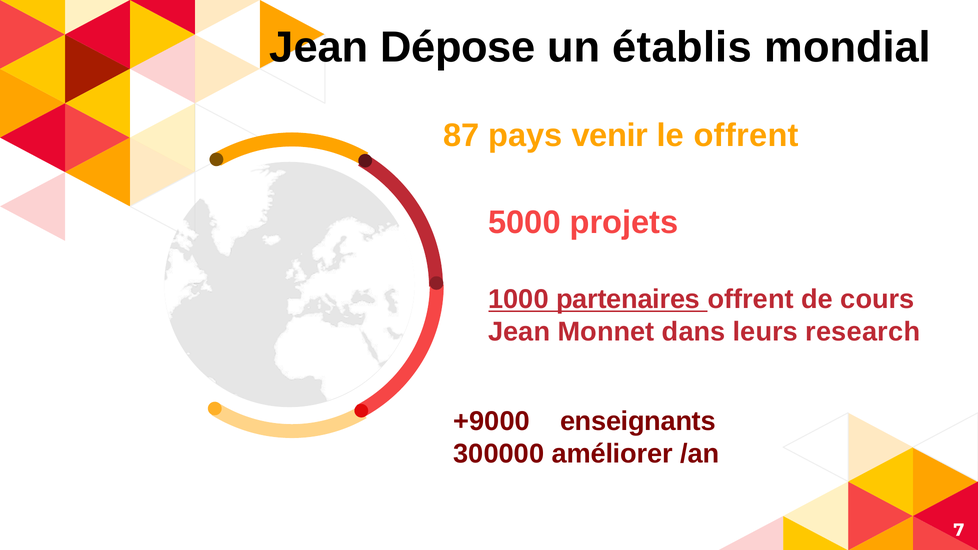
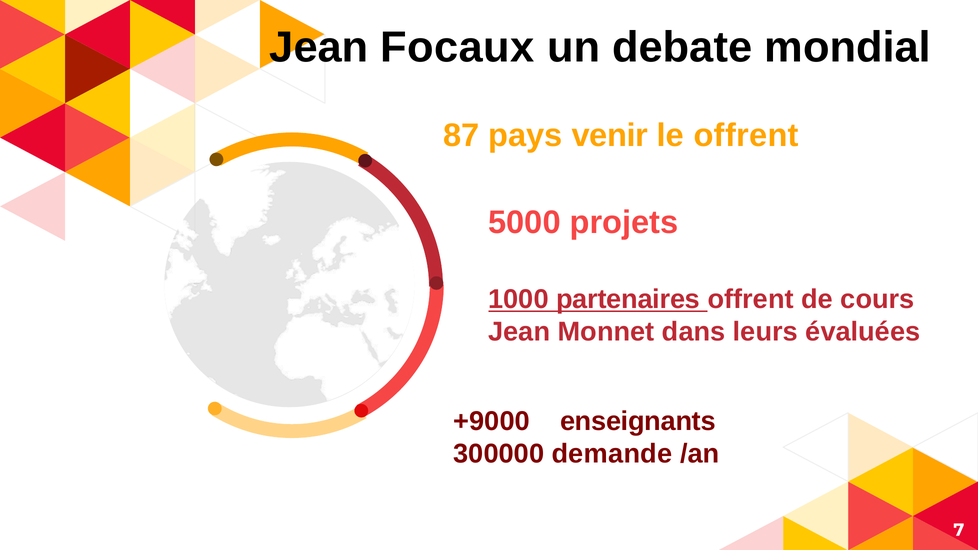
Dépose: Dépose -> Focaux (458, 48)
établis: établis -> debate (682, 48)
research: research -> évaluées (863, 332)
améliorer: améliorer -> demande (612, 454)
